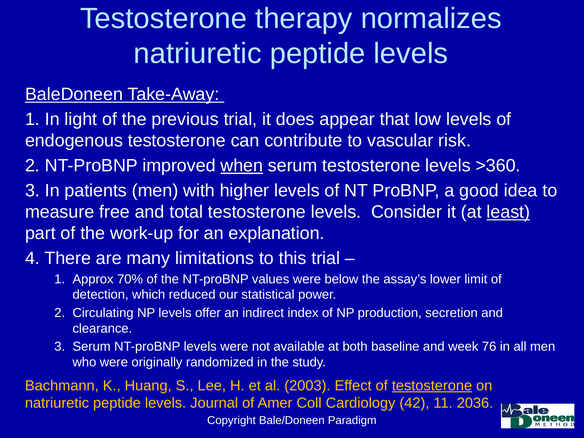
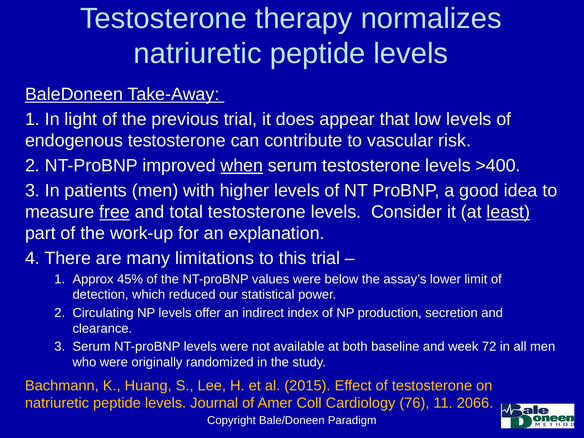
>360: >360 -> >400 (498, 166)
free underline: none -> present (115, 212)
70%: 70% -> 45% (130, 279)
76: 76 -> 72 (489, 347)
2003: 2003 -> 2015 (307, 386)
testosterone underline: present -> none (432, 386)
42: 42 -> 76 (414, 403)
2036: 2036 -> 2066 (475, 403)
